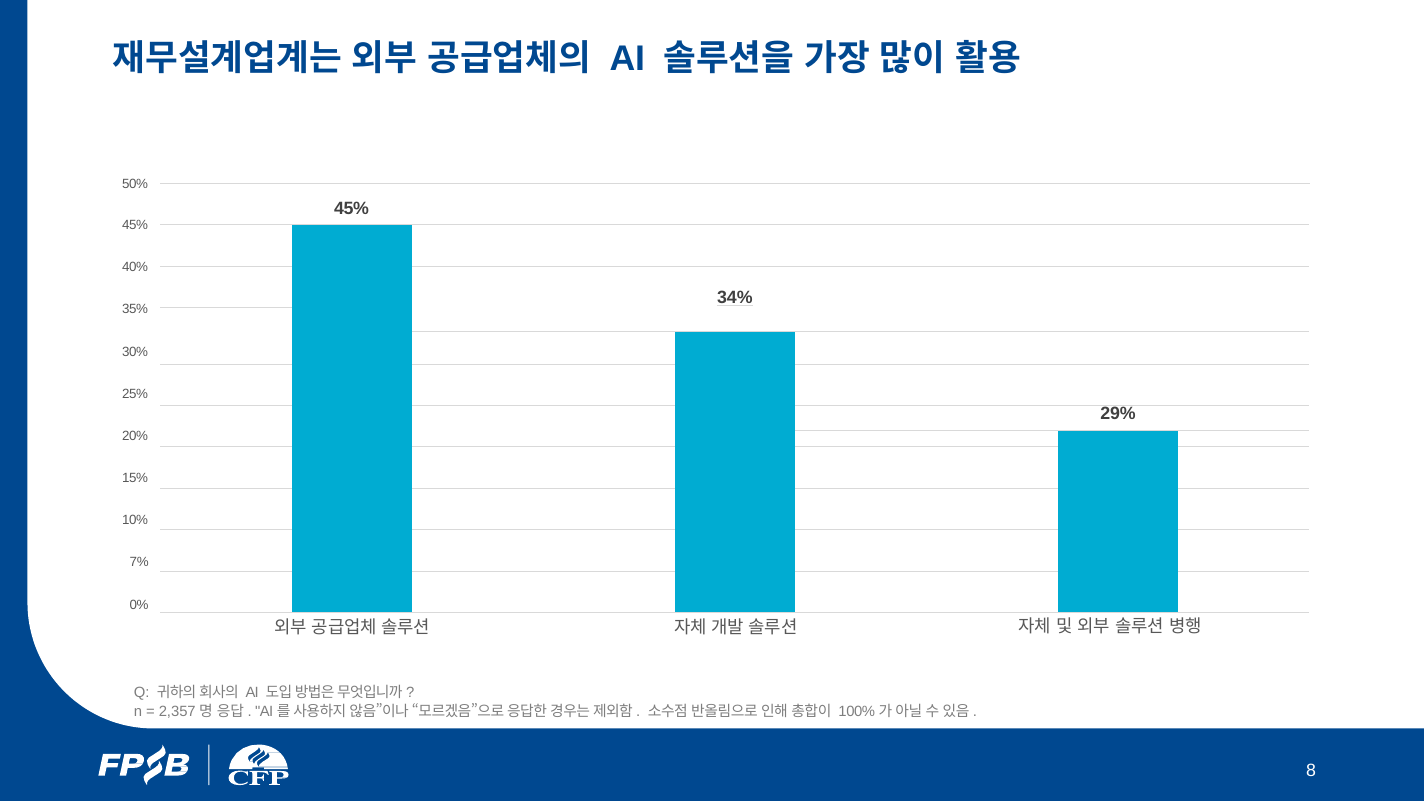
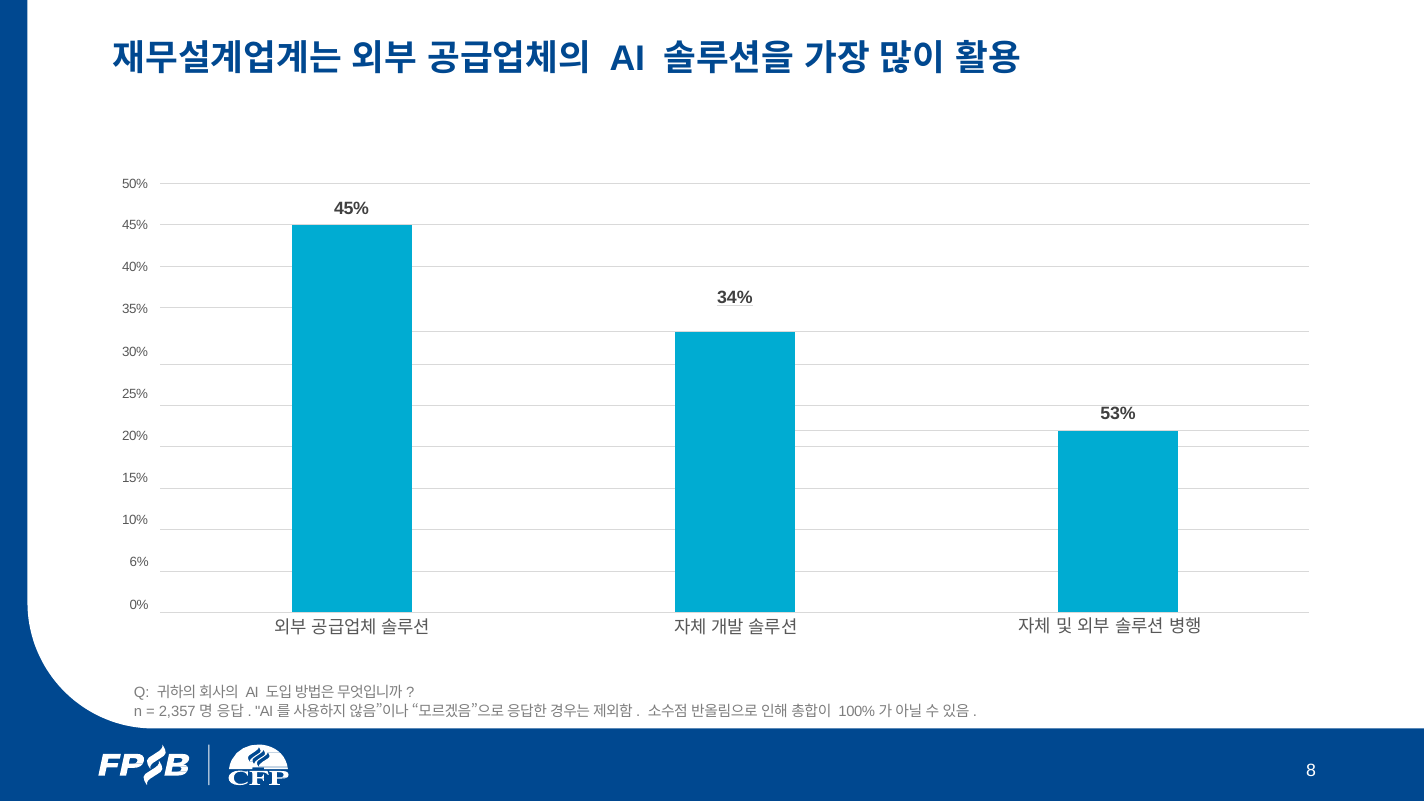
29%: 29% -> 53% (1118, 414)
7%: 7% -> 6% (139, 562)
